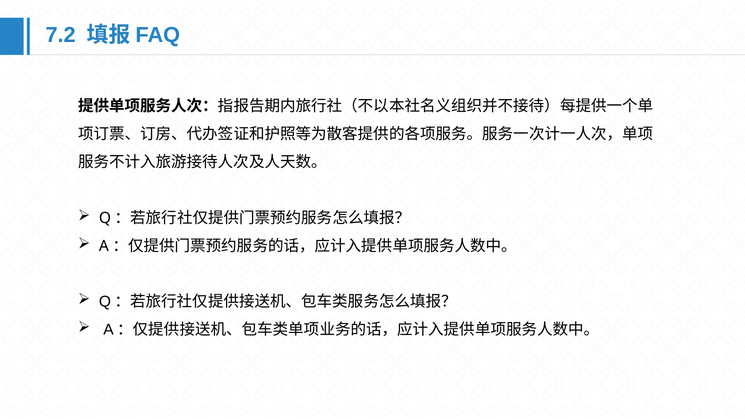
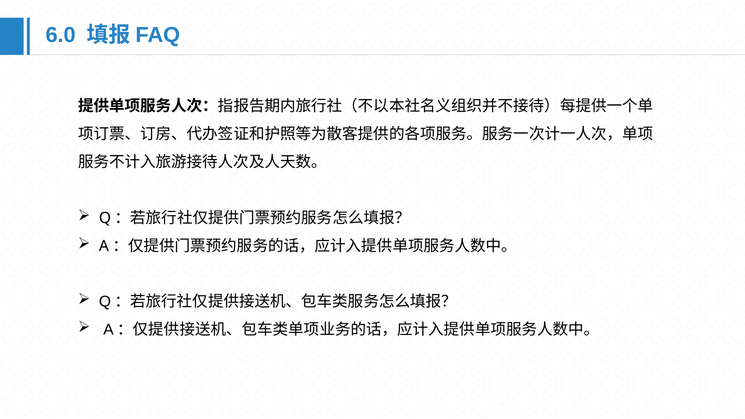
7.2: 7.2 -> 6.0 (61, 35)
